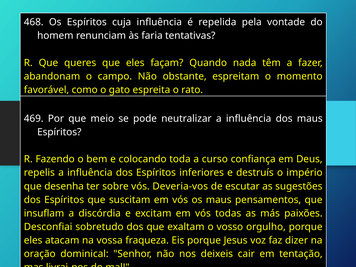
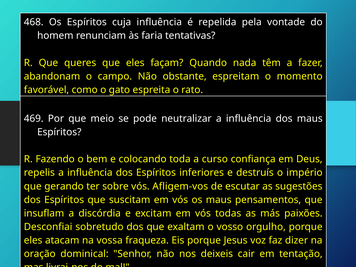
desenha: desenha -> gerando (64, 186)
Deveria-vos: Deveria-vos -> Afligem-vos (180, 186)
